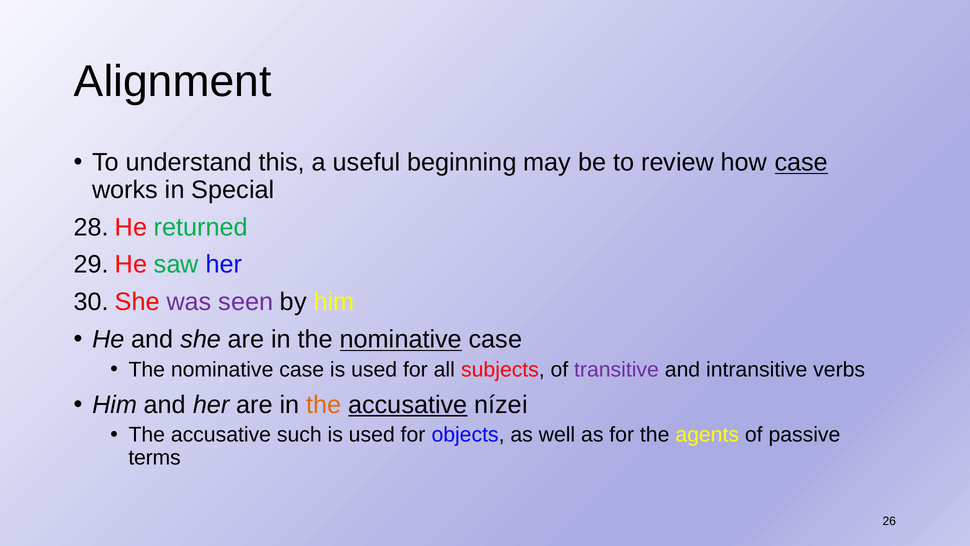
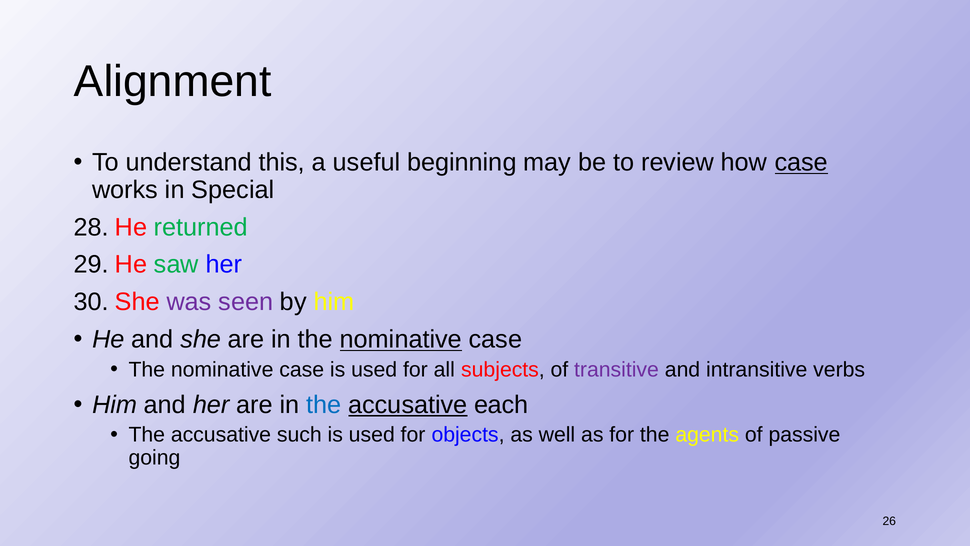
the colour: orange -> blue (324, 404)
nízei: nízei -> each (501, 404)
terms: terms -> going (154, 458)
